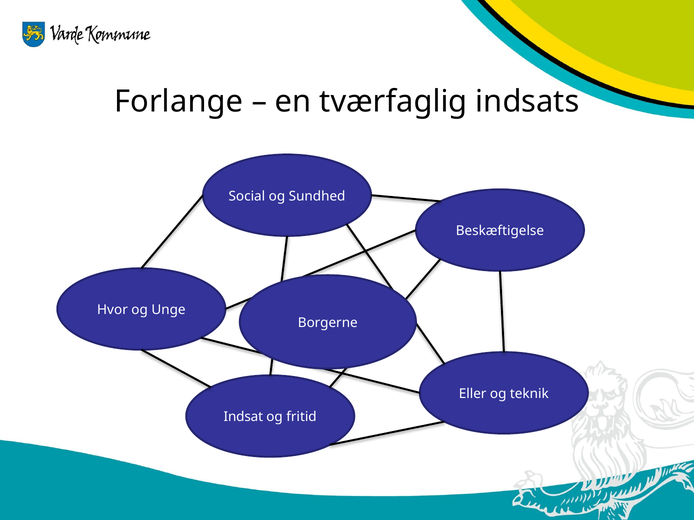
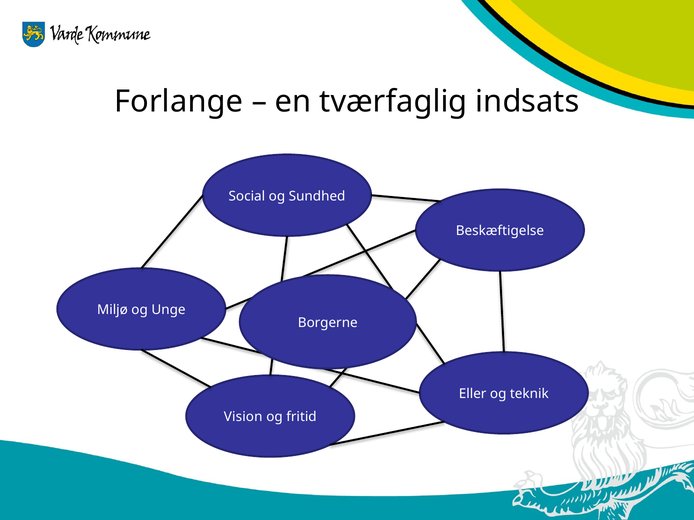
Hvor: Hvor -> Miljø (112, 310)
Indsat: Indsat -> Vision (243, 417)
